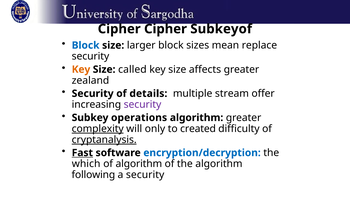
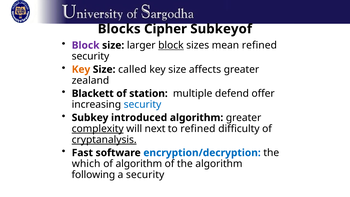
Cipher: Cipher -> Blocks (119, 29)
Block colour: blue -> purple (86, 45)
block underline: none -> present (171, 45)
mean replace: replace -> refined (259, 45)
Security: Security -> Blackett (93, 93)
details: details -> station (148, 93)
stream: stream -> defend (232, 93)
security colour: purple -> blue (143, 105)
operations: operations -> introduced (139, 118)
only: only -> next (155, 129)
to created: created -> refined (198, 129)
Fast underline: present -> none (82, 153)
